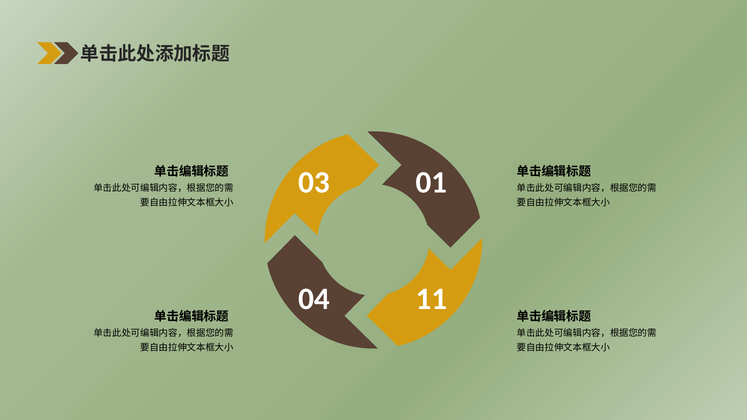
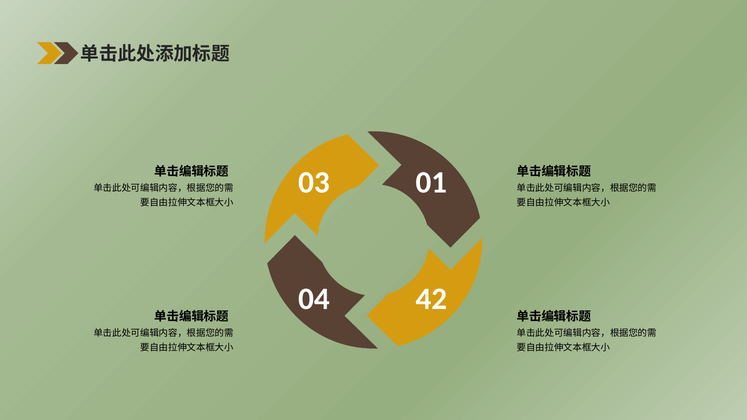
11: 11 -> 42 (431, 299)
